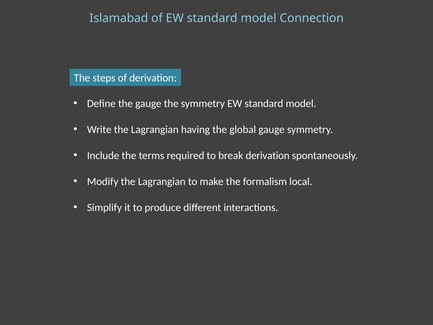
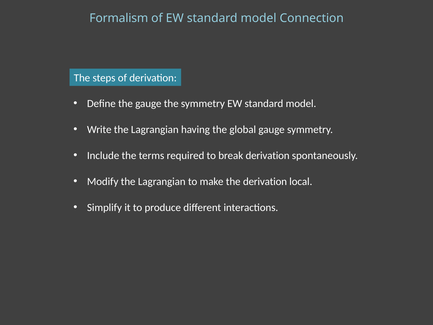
Islamabad: Islamabad -> Formalism (119, 18)
the formalism: formalism -> derivation (265, 181)
